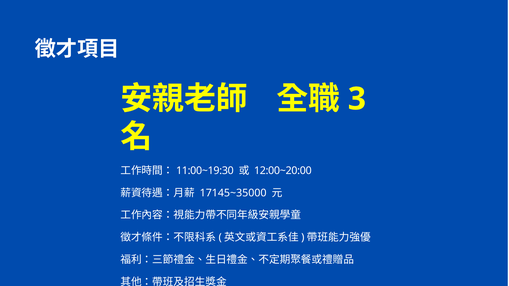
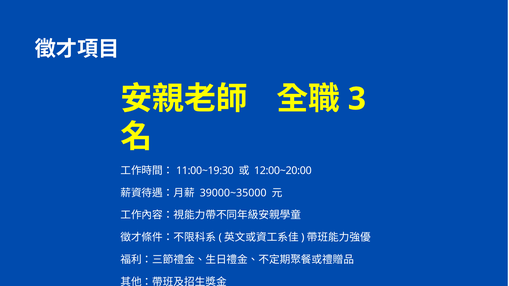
17145~35000: 17145~35000 -> 39000~35000 (233, 193)
